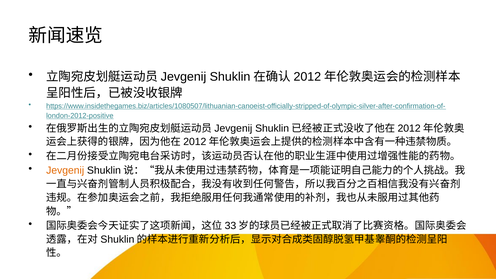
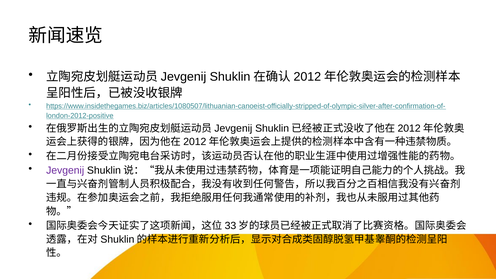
Jevgenij colour: orange -> purple (65, 170)
